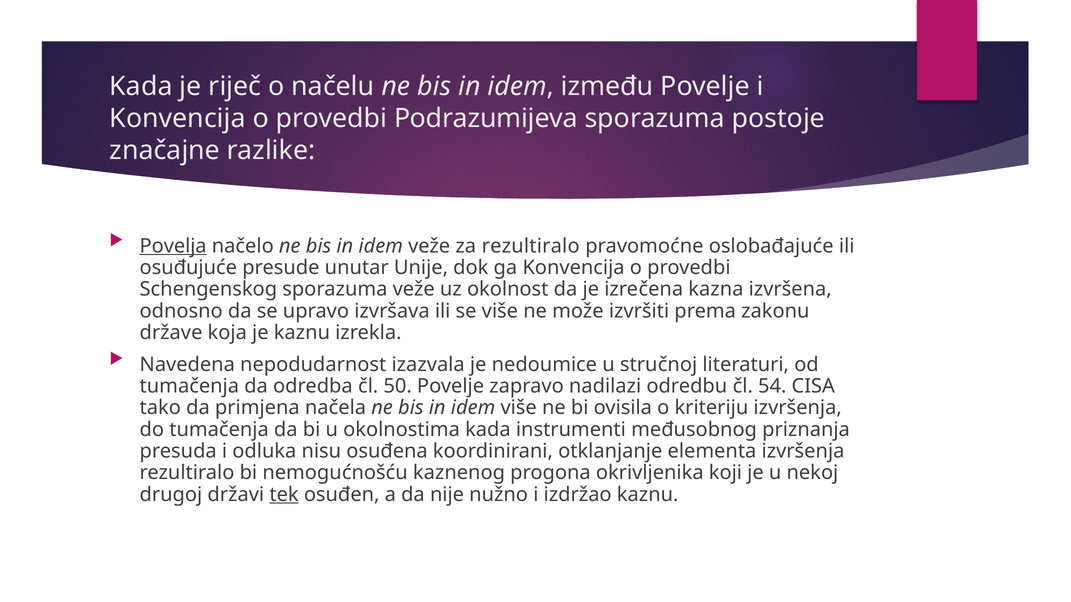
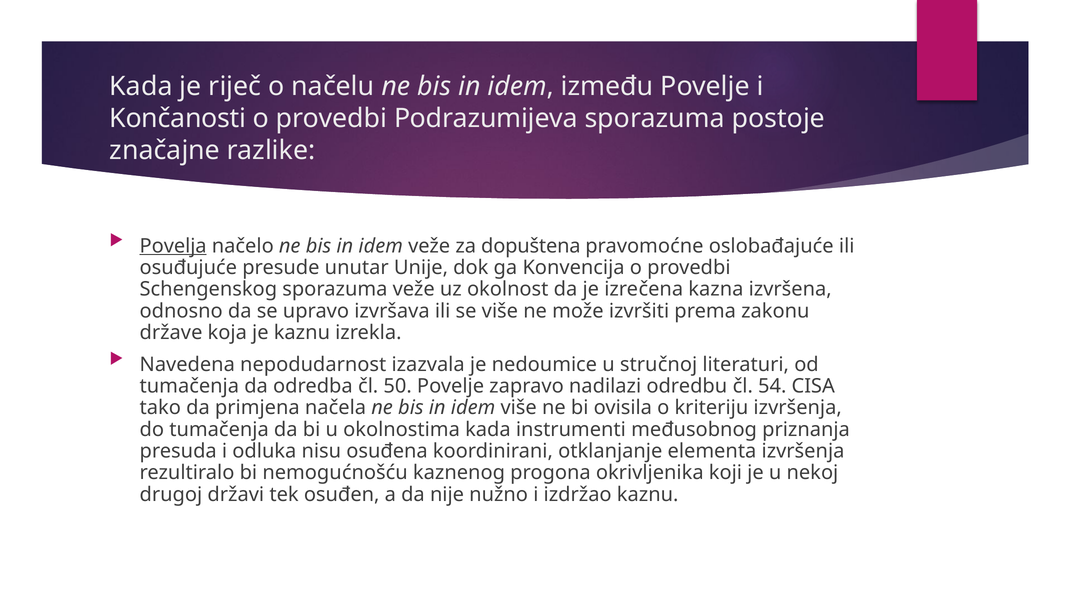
Konvencija: Konvencija -> Končanosti (178, 118)
za rezultiralo: rezultiralo -> dopuštena (531, 246)
tek underline: present -> none (284, 495)
